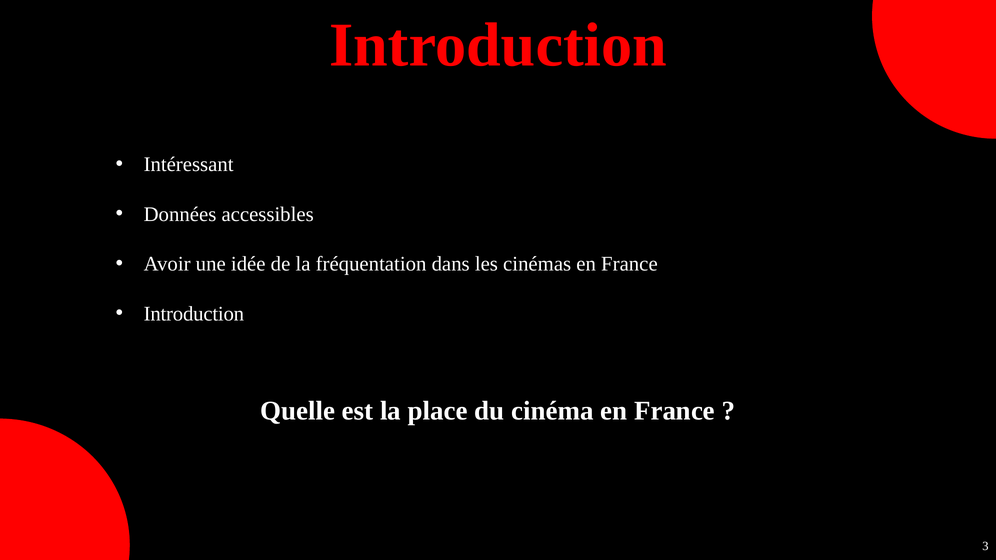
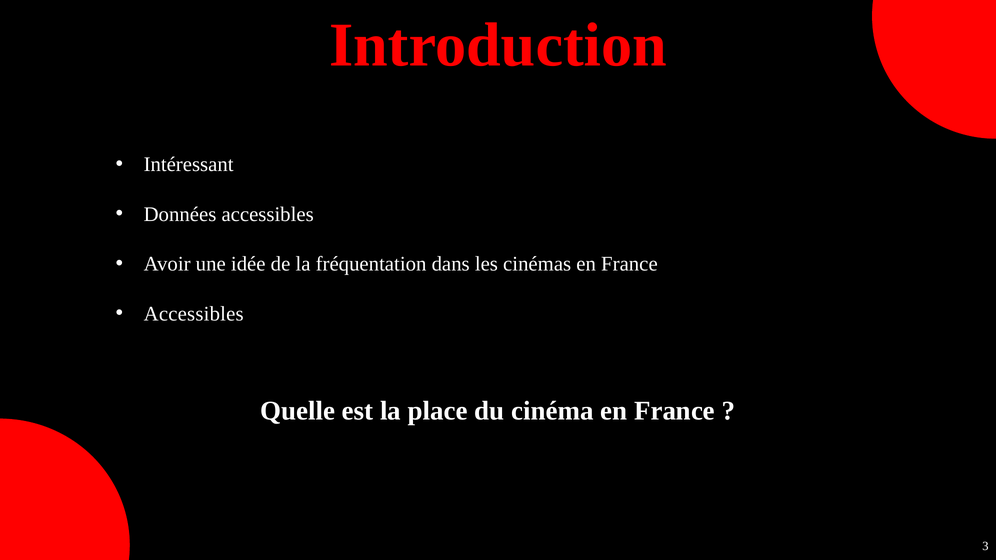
Introduction: Introduction -> Accessibles (194, 314)
